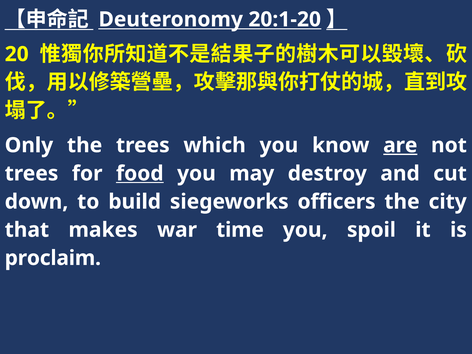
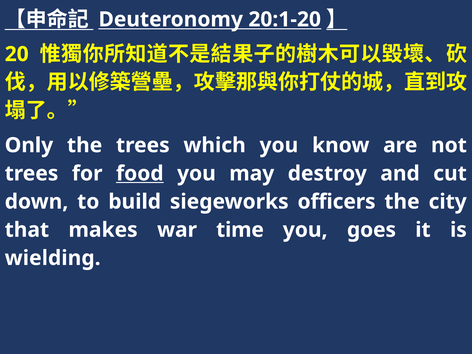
are underline: present -> none (400, 145)
spoil: spoil -> goes (371, 230)
proclaim: proclaim -> wielding (53, 258)
